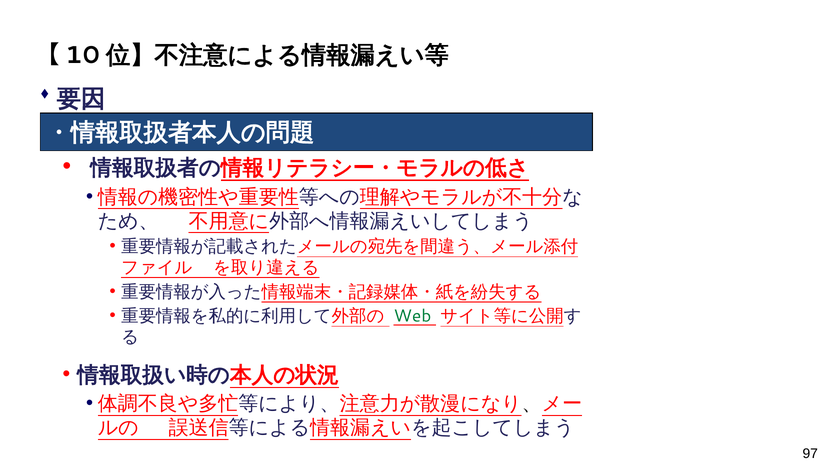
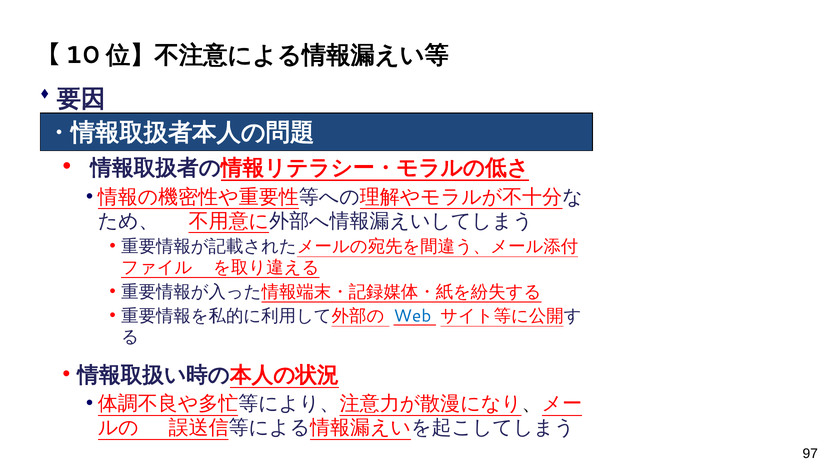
Web colour: green -> blue (412, 316)
